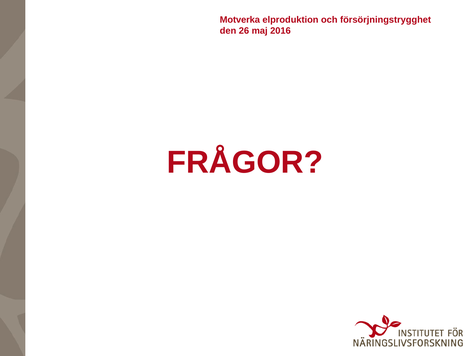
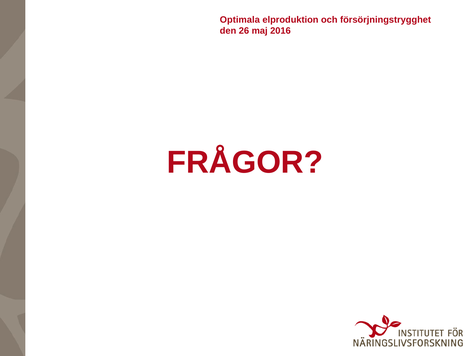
Motverka: Motverka -> Optimala (240, 20)
